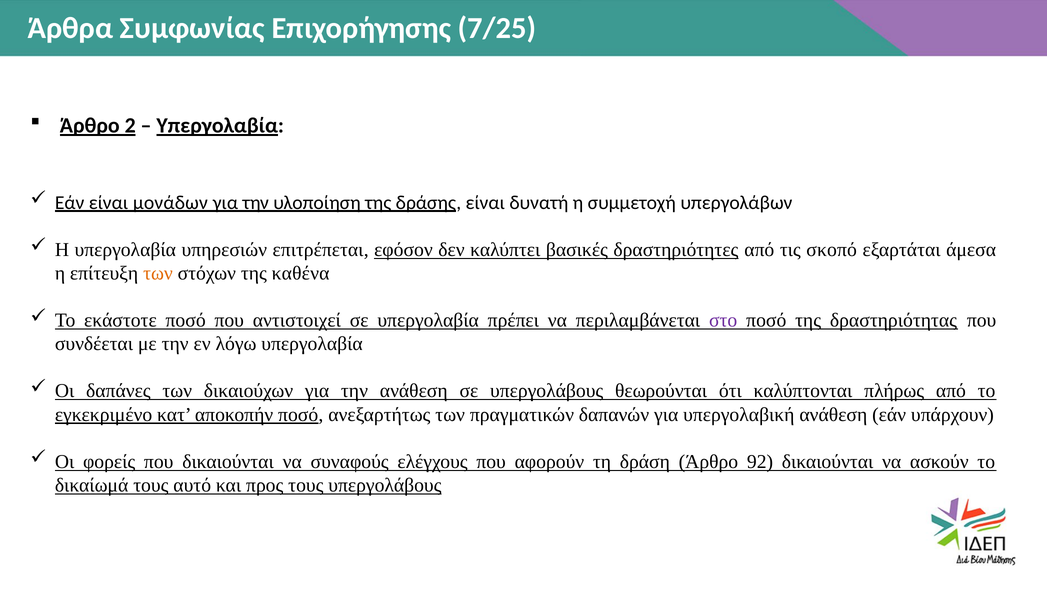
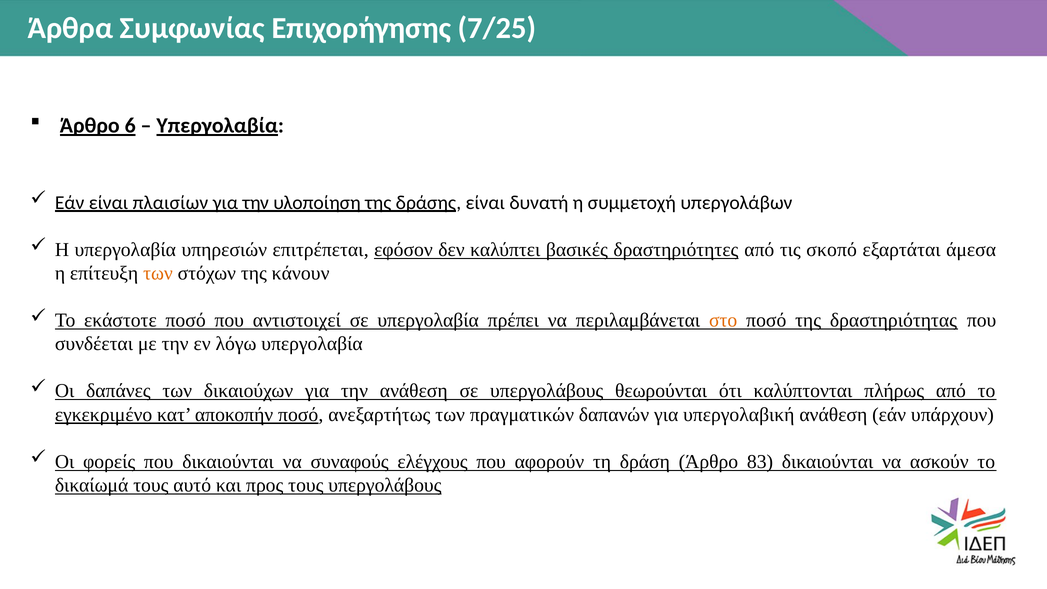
2: 2 -> 6 (130, 125)
μονάδων: μονάδων -> πλαισίων (170, 203)
καθένα: καθένα -> κάνουν (301, 273)
στο colour: purple -> orange (723, 320)
92: 92 -> 83 (760, 462)
